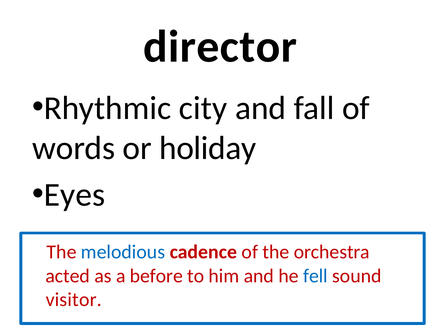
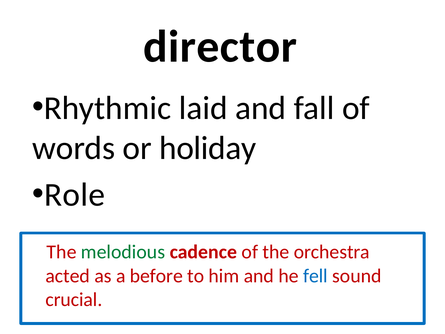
city: city -> laid (203, 108)
Eyes: Eyes -> Role (74, 195)
melodious colour: blue -> green (123, 252)
visitor: visitor -> crucial (74, 299)
